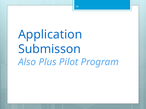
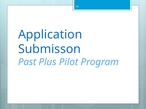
Also: Also -> Past (27, 62)
